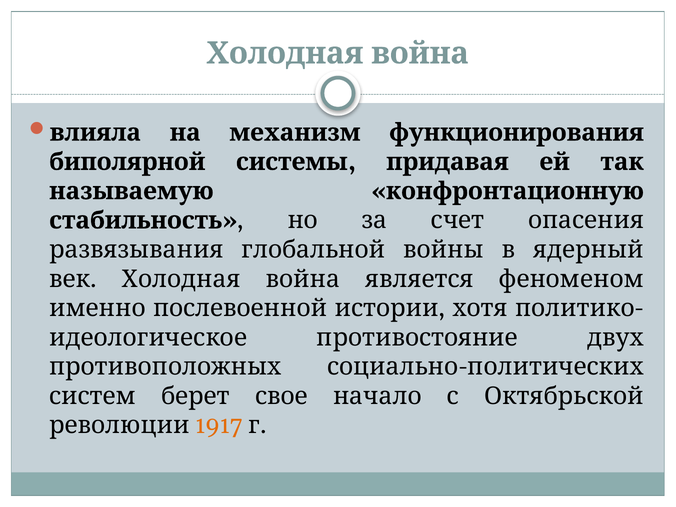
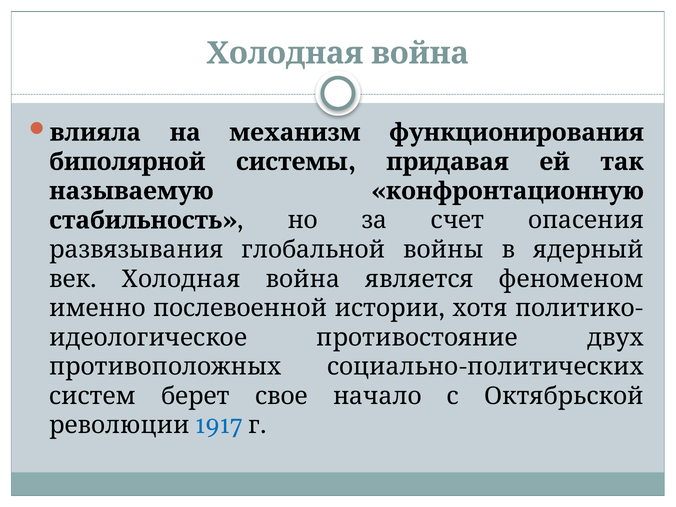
1917 colour: orange -> blue (219, 425)
